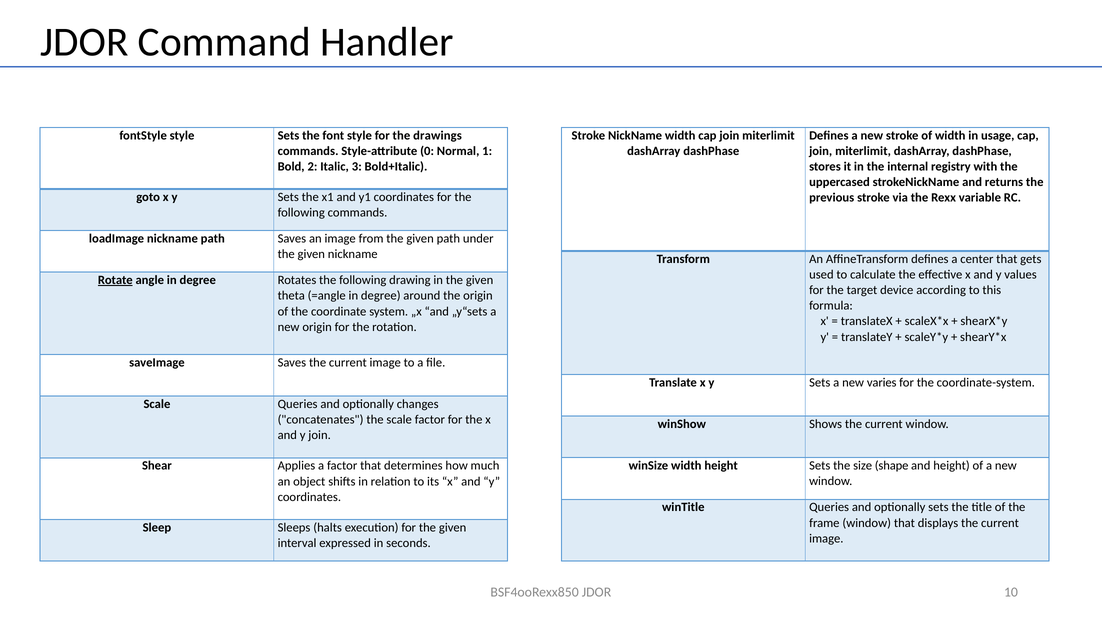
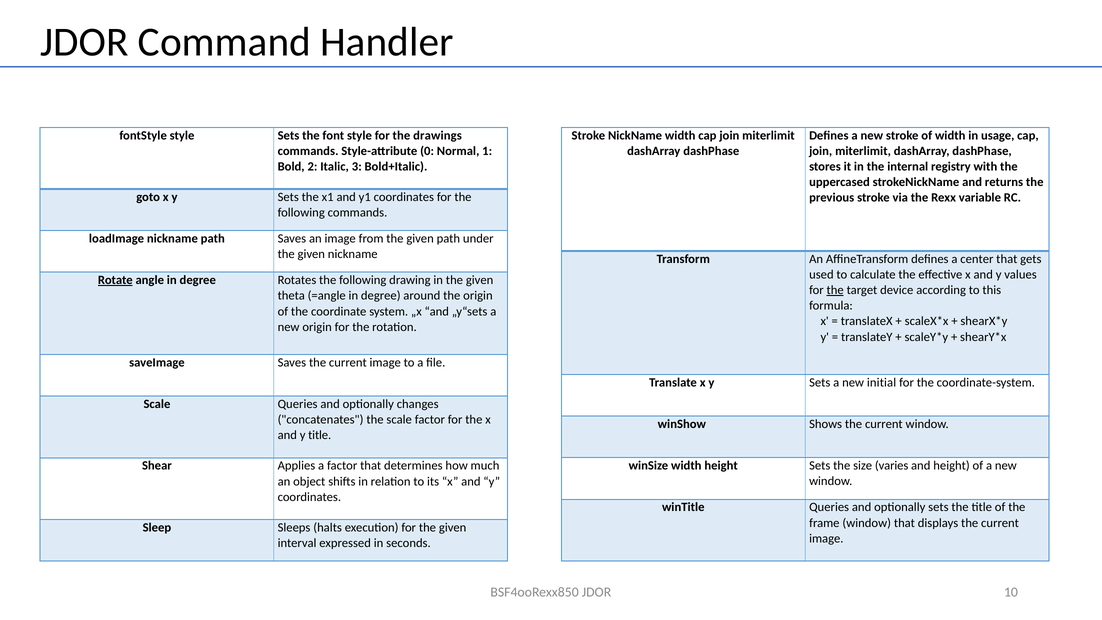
the underline: none -> present (835, 290)
varies: varies -> initial (882, 382)
y join: join -> title (320, 435)
shape: shape -> varies (892, 466)
